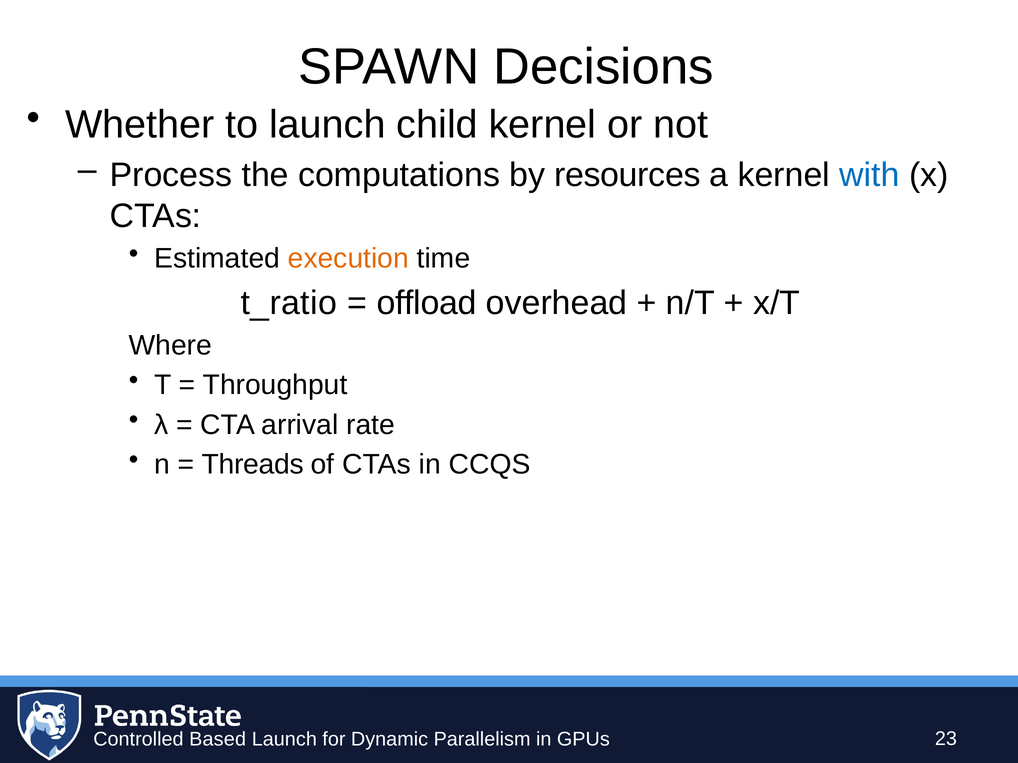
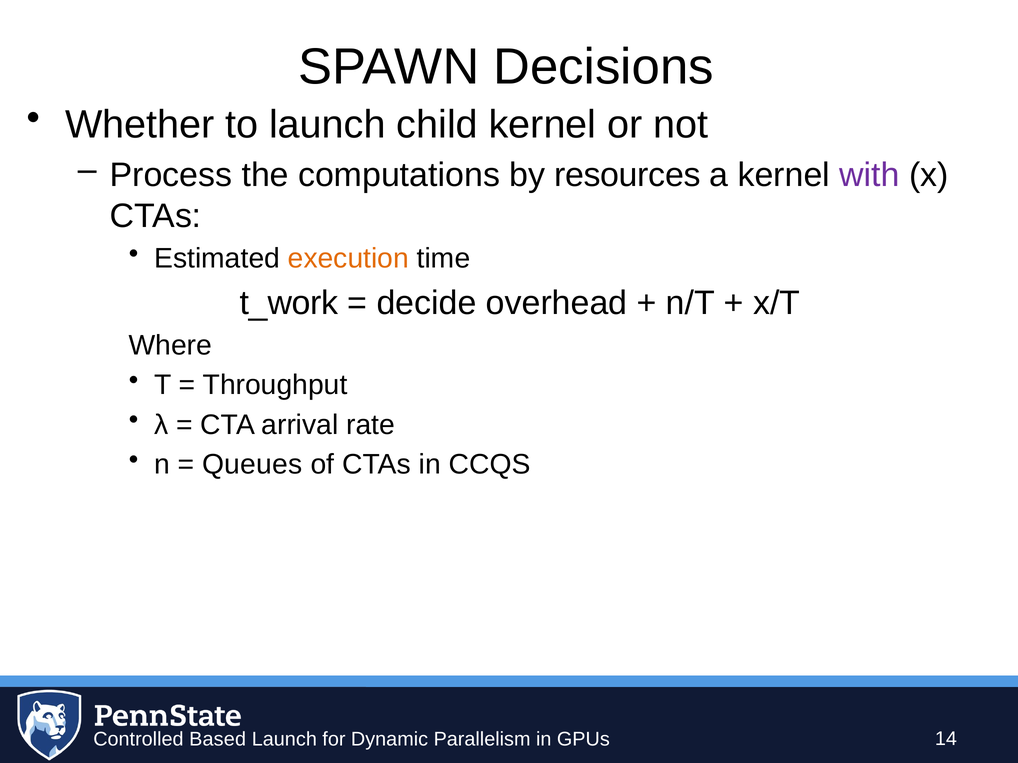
with colour: blue -> purple (870, 175)
t_ratio: t_ratio -> t_work (289, 303)
offload: offload -> decide (427, 303)
Threads: Threads -> Queues (252, 465)
23: 23 -> 14 (946, 739)
